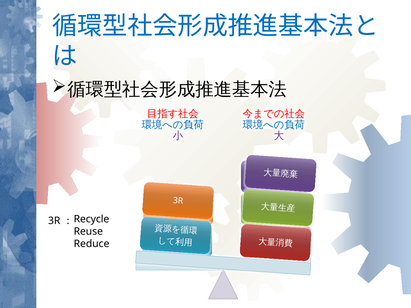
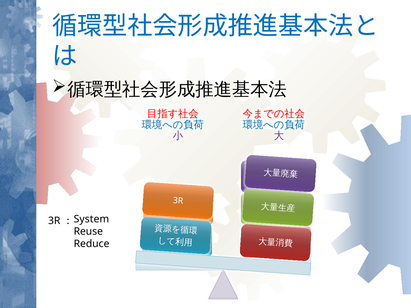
Recycle: Recycle -> System (91, 219)
